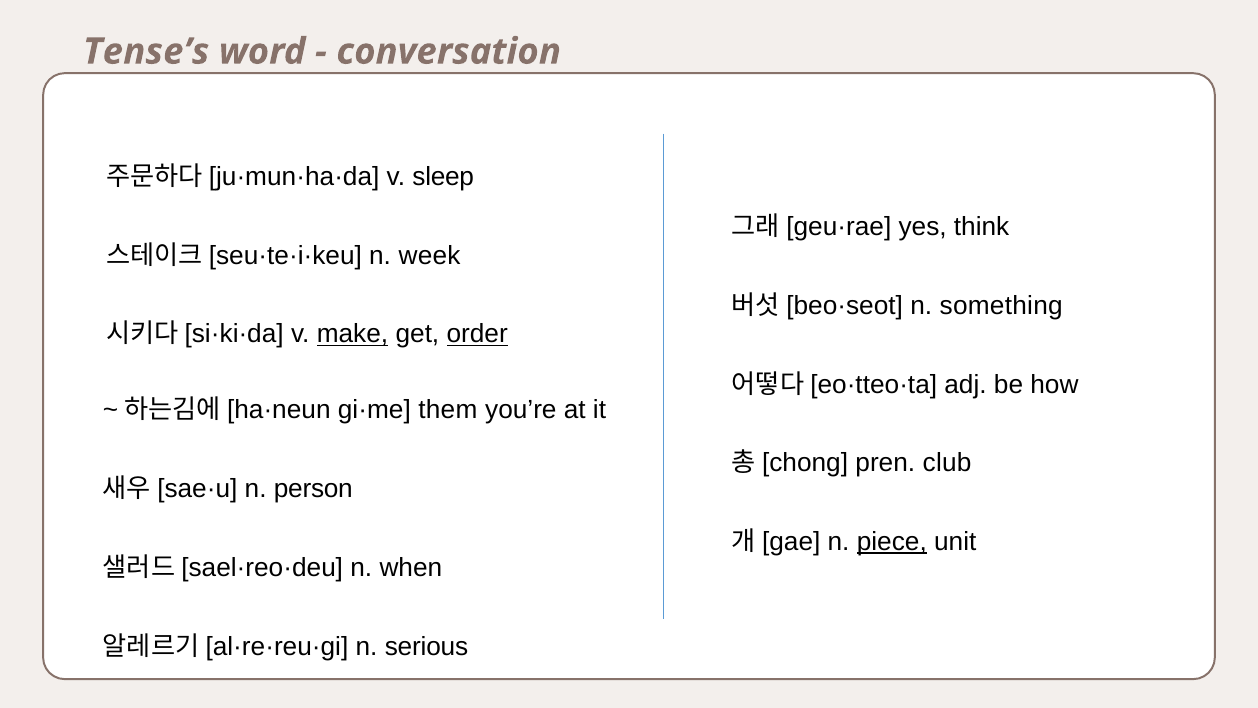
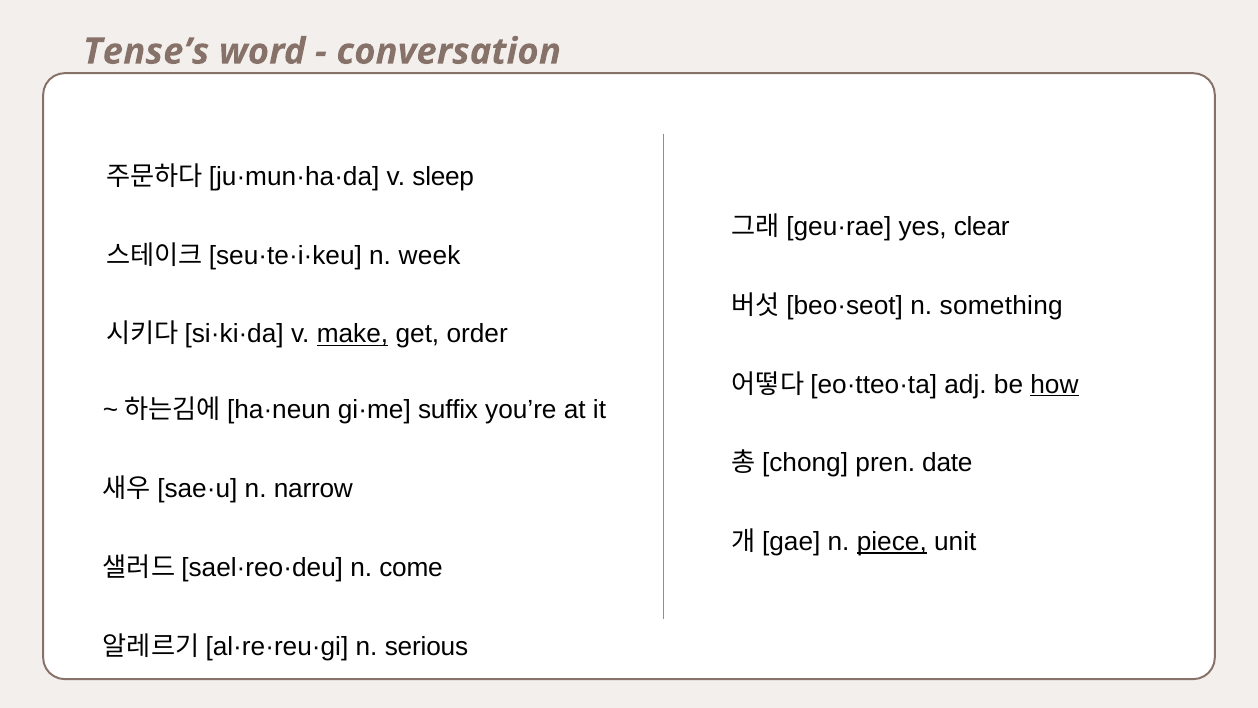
think: think -> clear (982, 227)
order underline: present -> none (477, 334)
how underline: none -> present (1054, 384)
them: them -> suffix (448, 410)
club: club -> date (947, 463)
person: person -> narrow (313, 489)
when: when -> come (411, 567)
